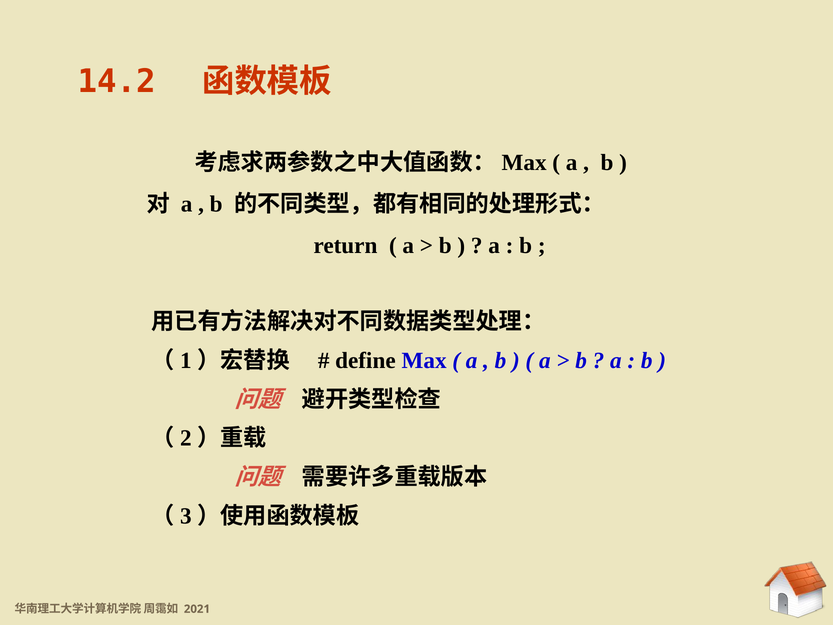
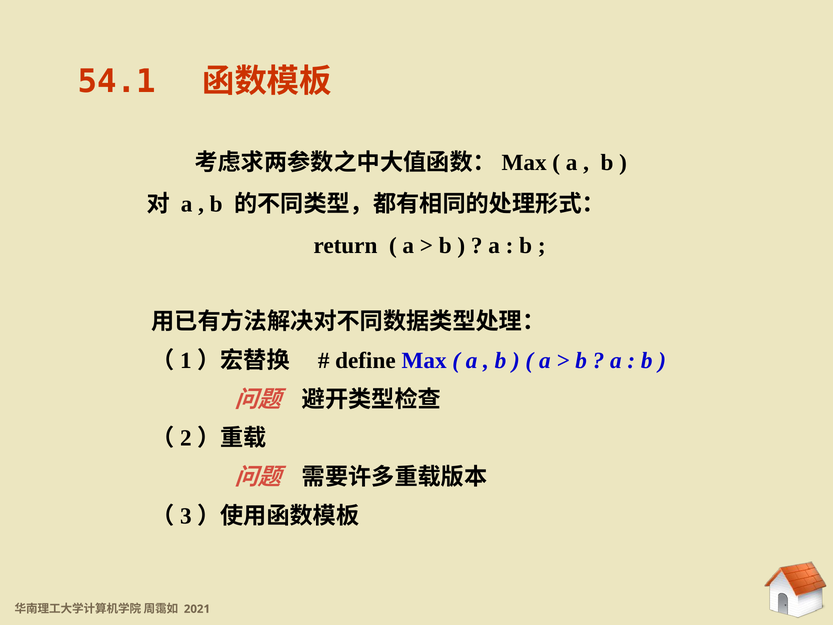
14.2: 14.2 -> 54.1 (117, 81)
